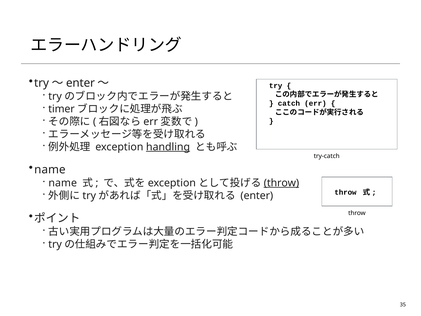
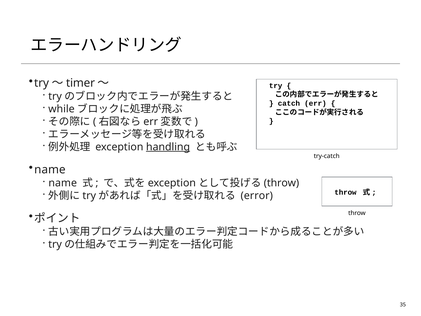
enter: enter -> timer (80, 83)
timer: timer -> while (61, 109)
throw underline: present -> none (281, 183)
enter: enter -> error (257, 195)
